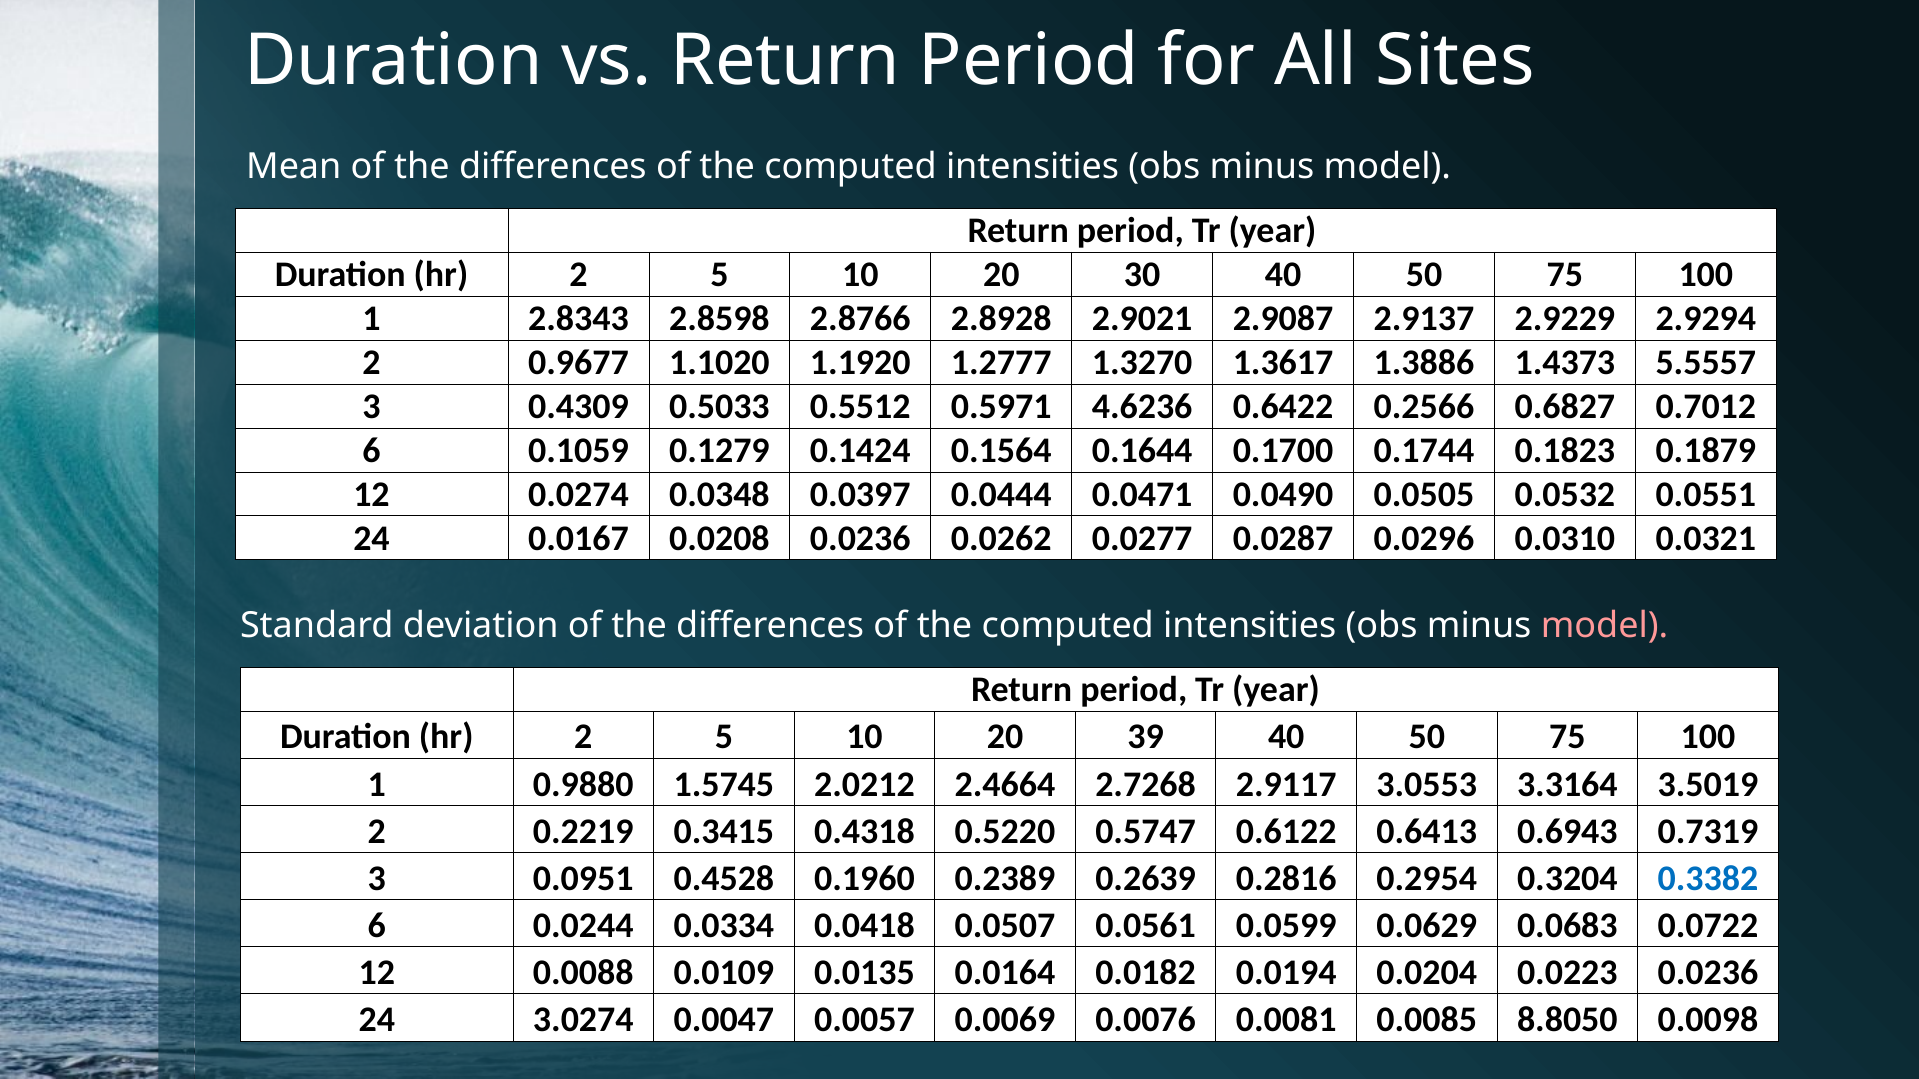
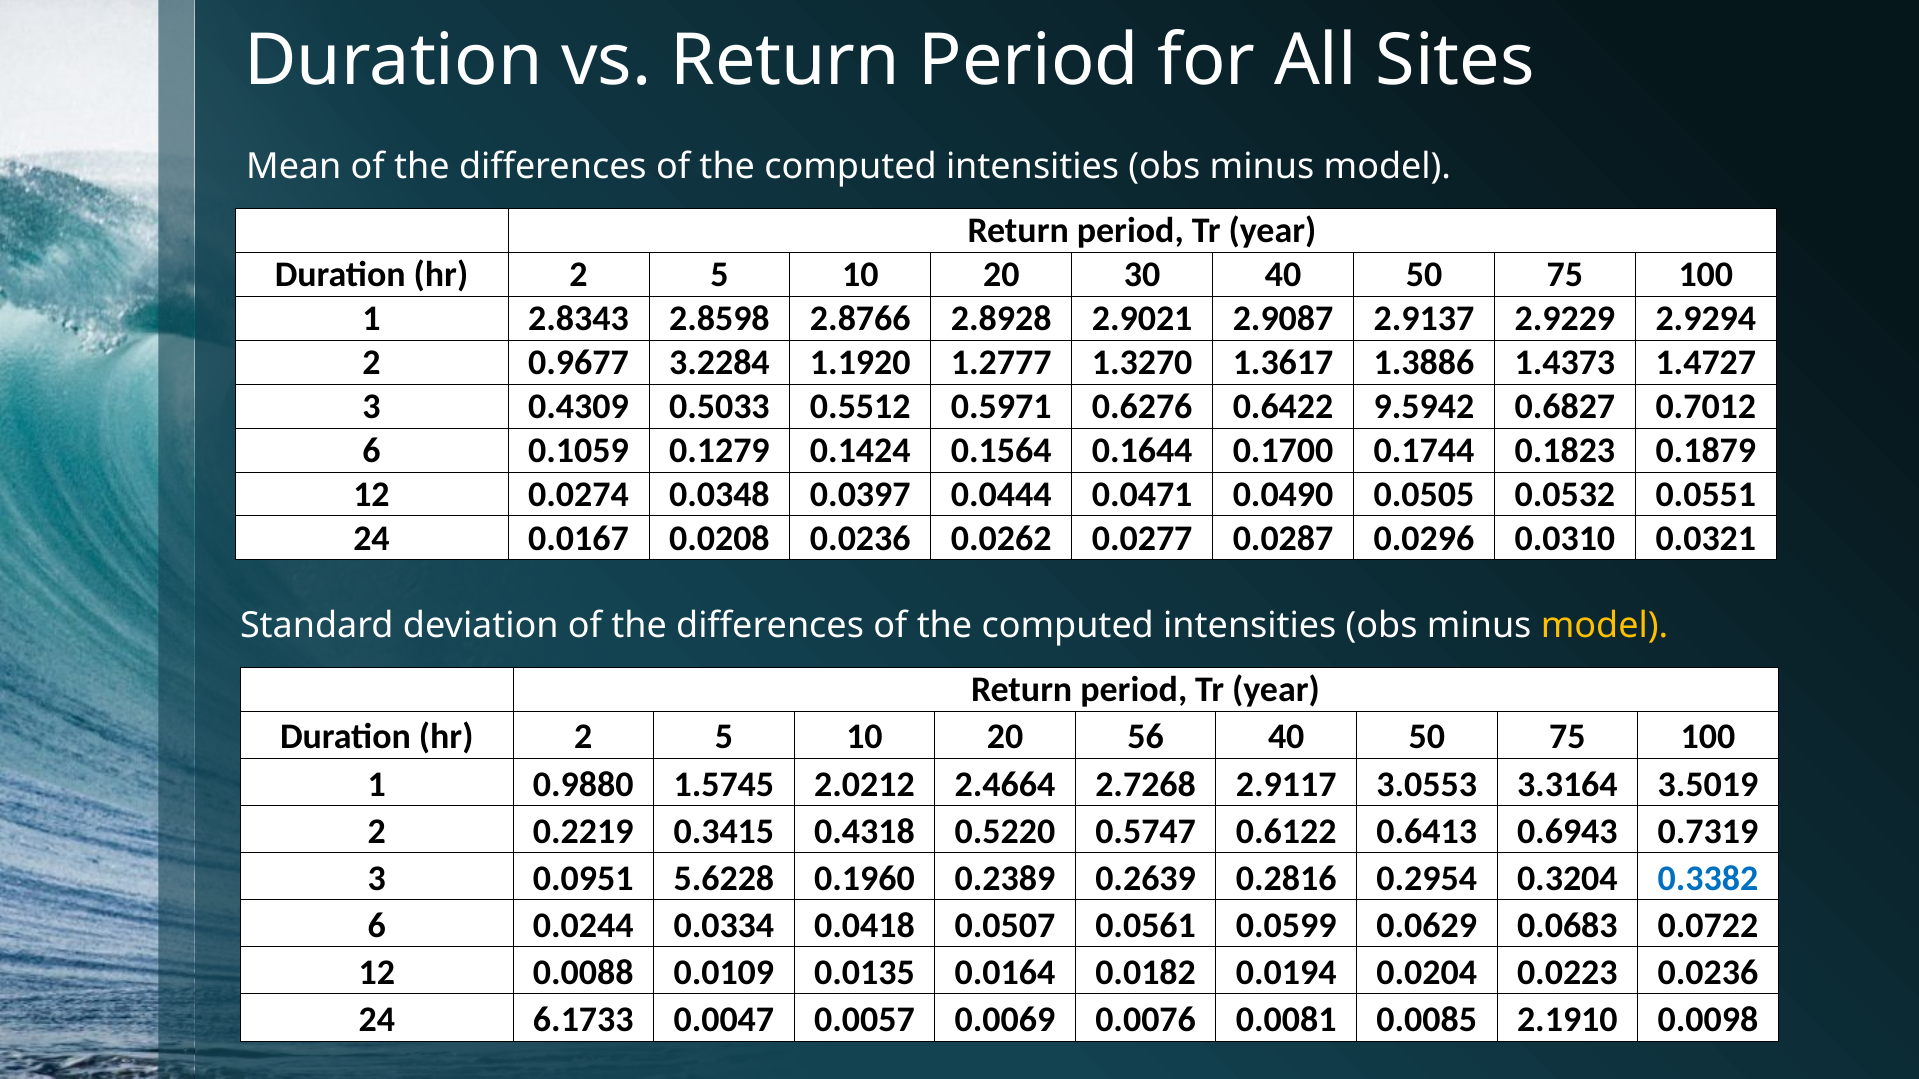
1.1020: 1.1020 -> 3.2284 (719, 363)
5.5557: 5.5557 -> 1.4727 (1706, 363)
4.6236: 4.6236 -> 0.6276 (1142, 407)
0.2566: 0.2566 -> 9.5942 (1424, 407)
model colour: pink -> yellow (1605, 626)
39: 39 -> 56 (1146, 737)
0.4528: 0.4528 -> 5.6228 (724, 879)
3.0274: 3.0274 -> 6.1733 (583, 1020)
8.8050: 8.8050 -> 2.1910 (1567, 1020)
